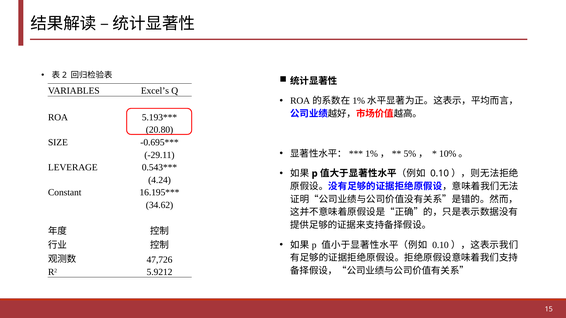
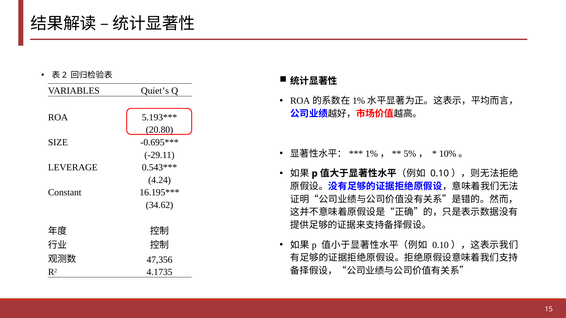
Excel’s: Excel’s -> Quiet’s (155, 91)
47,726: 47,726 -> 47,356 (160, 260)
5.9212: 5.9212 -> 4.1735 (160, 272)
